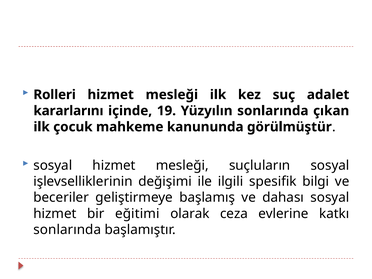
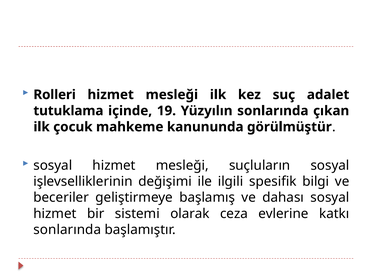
kararlarını: kararlarını -> tutuklama (68, 111)
eğitimi: eğitimi -> sistemi (137, 214)
